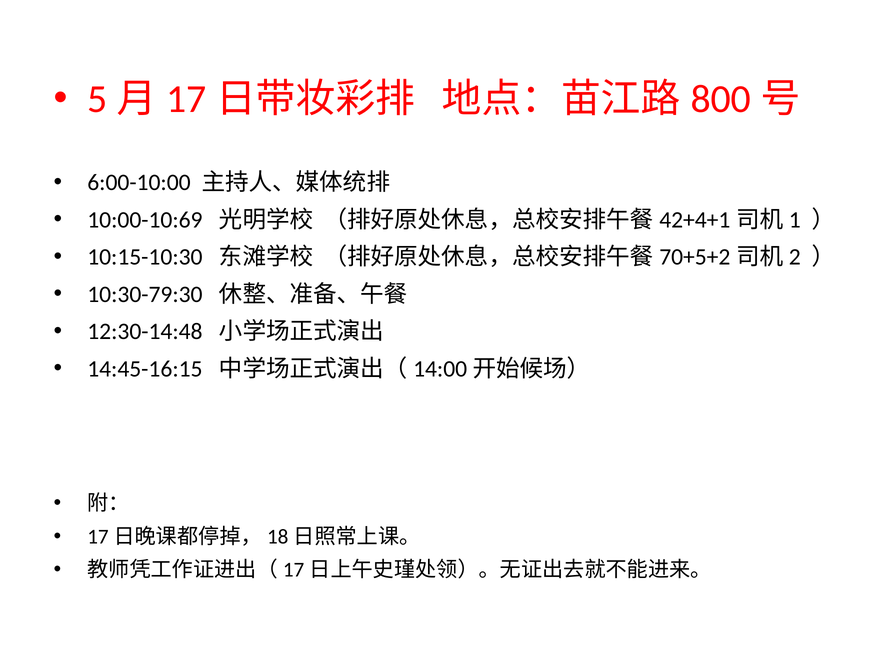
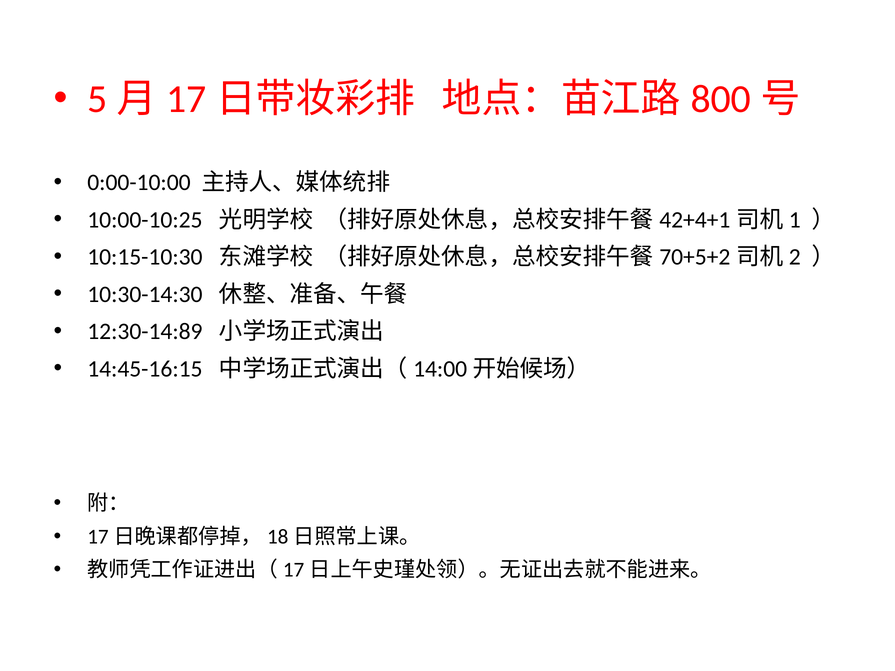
6:00-10:00: 6:00-10:00 -> 0:00-10:00 (139, 183)
10:00-10:69: 10:00-10:69 -> 10:00-10:25 (145, 220)
10:30-79:30: 10:30-79:30 -> 10:30-14:30 (145, 294)
12:30-14:48: 12:30-14:48 -> 12:30-14:89 (145, 332)
